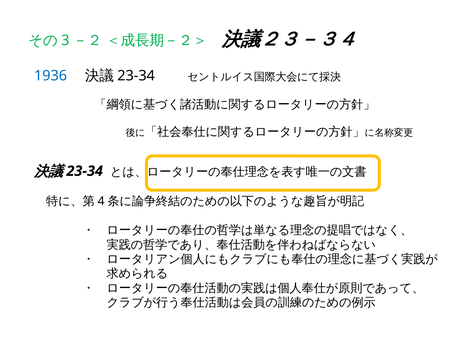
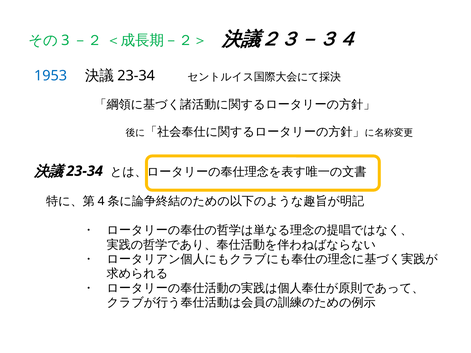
1936: 1936 -> 1953 (51, 76)
